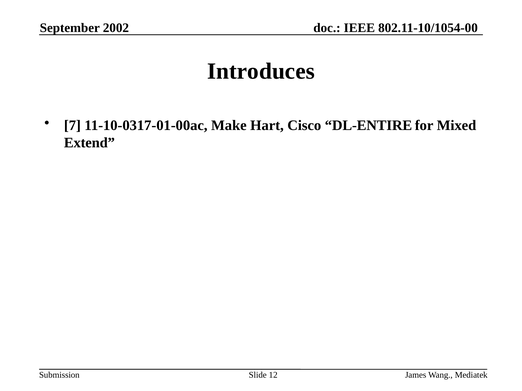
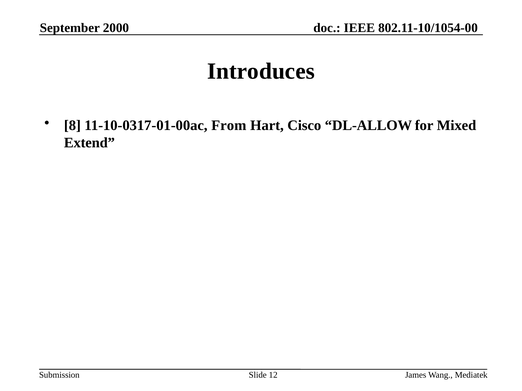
2002: 2002 -> 2000 (116, 28)
7: 7 -> 8 (72, 125)
Make: Make -> From (229, 125)
DL-ENTIRE: DL-ENTIRE -> DL-ALLOW (368, 125)
